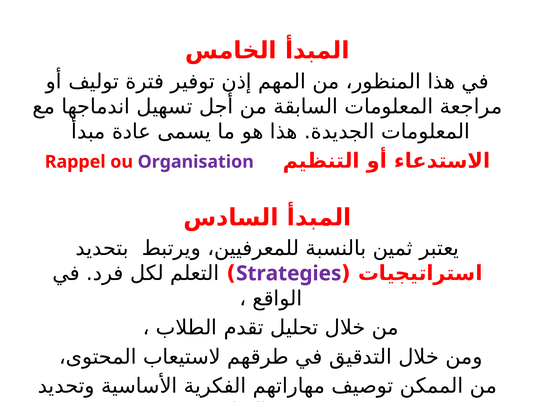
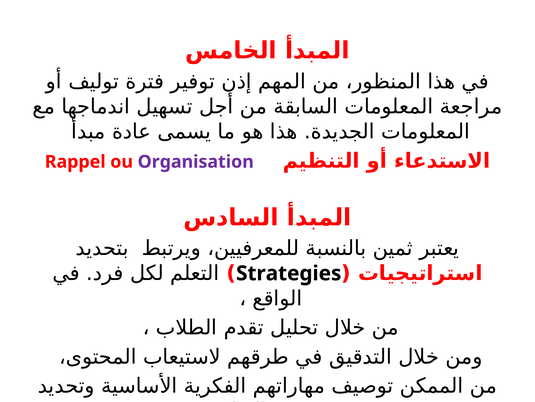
Strategies colour: purple -> black (289, 273)
